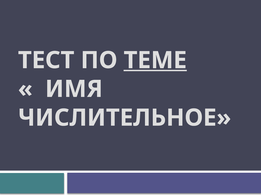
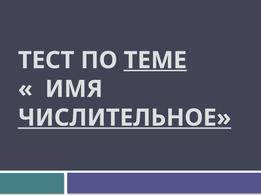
ЧИСЛИТЕЛЬНОЕ underline: none -> present (125, 118)
